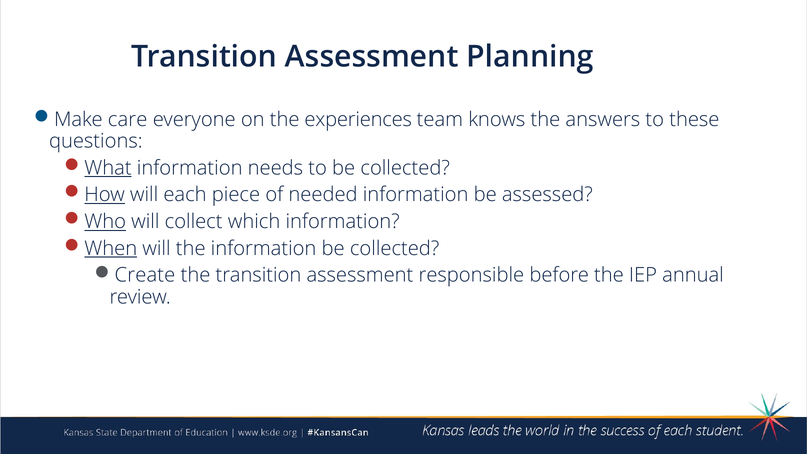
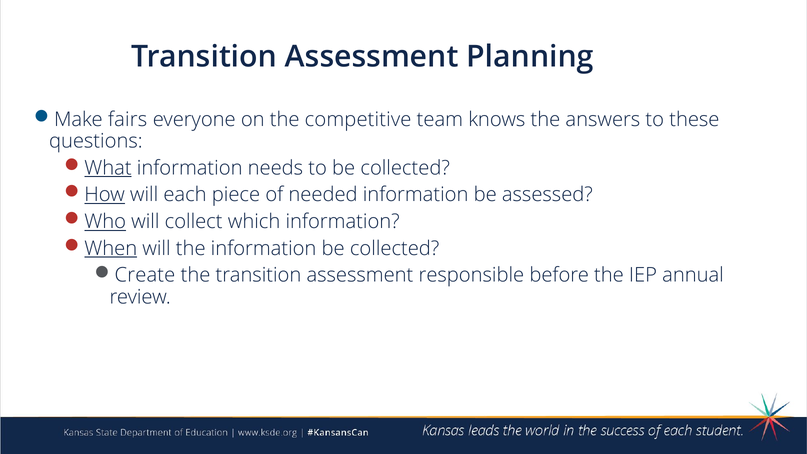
care: care -> fairs (128, 119)
experiences: experiences -> competitive (358, 119)
